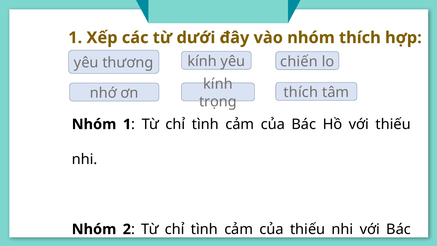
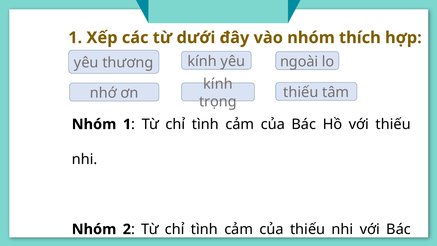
chiến: chiến -> ngoài (299, 62)
thích: thích -> thiếu (301, 92)
